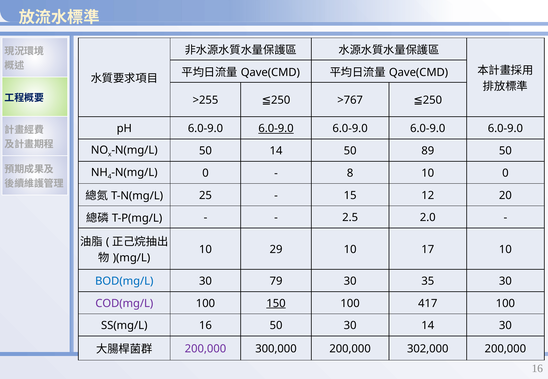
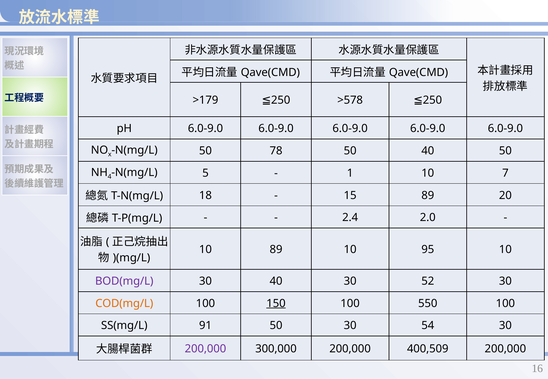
>255: >255 -> >179 (205, 100)
>767: >767 -> >578 (350, 100)
6.0-9.0 underline: present -> none (276, 129)
50 14: 14 -> 78 (276, 151)
50 89: 89 -> 40 (428, 151)
0: 0 -> 5 (205, 173)
8: 8 -> 1 (350, 173)
10 0: 0 -> 7 (505, 173)
25: 25 -> 18 (205, 196)
15 12: 12 -> 89 (428, 196)
2.5: 2.5 -> 2.4 (350, 218)
10 29: 29 -> 89 (276, 250)
17: 17 -> 95 (428, 250)
BOD(mg/L colour: blue -> purple (124, 281)
30 79: 79 -> 40 (276, 281)
35: 35 -> 52 (428, 281)
COD(mg/L colour: purple -> orange (124, 304)
417: 417 -> 550 (428, 304)
SS(mg/L 16: 16 -> 91 (205, 326)
30 14: 14 -> 54 (428, 326)
302,000: 302,000 -> 400,509 (428, 349)
